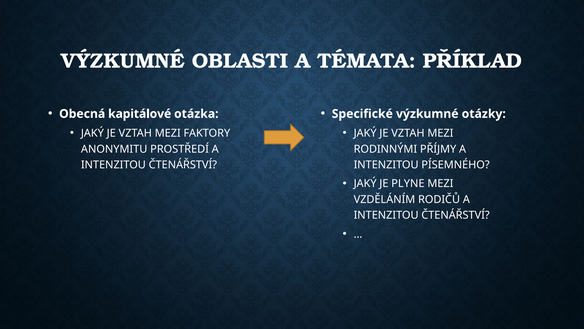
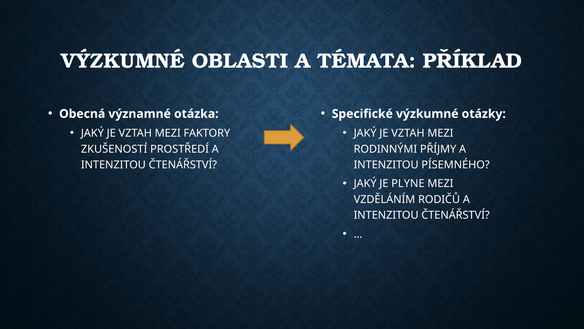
kapitálové: kapitálové -> významné (140, 114)
ANONYMITU: ANONYMITU -> ZKUŠENOSTÍ (114, 149)
